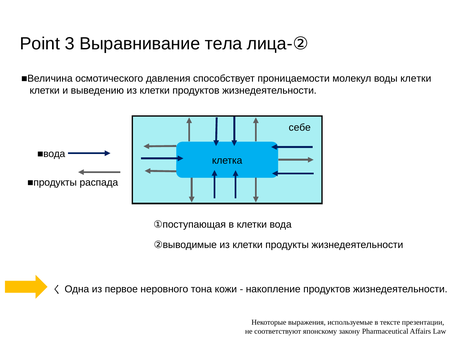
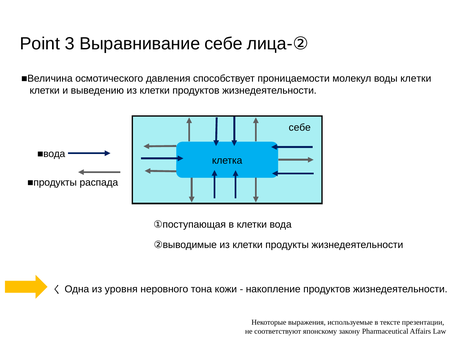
Выравнивание тела: тела -> себе (224, 44)
первое: первое -> уровня (121, 289)
